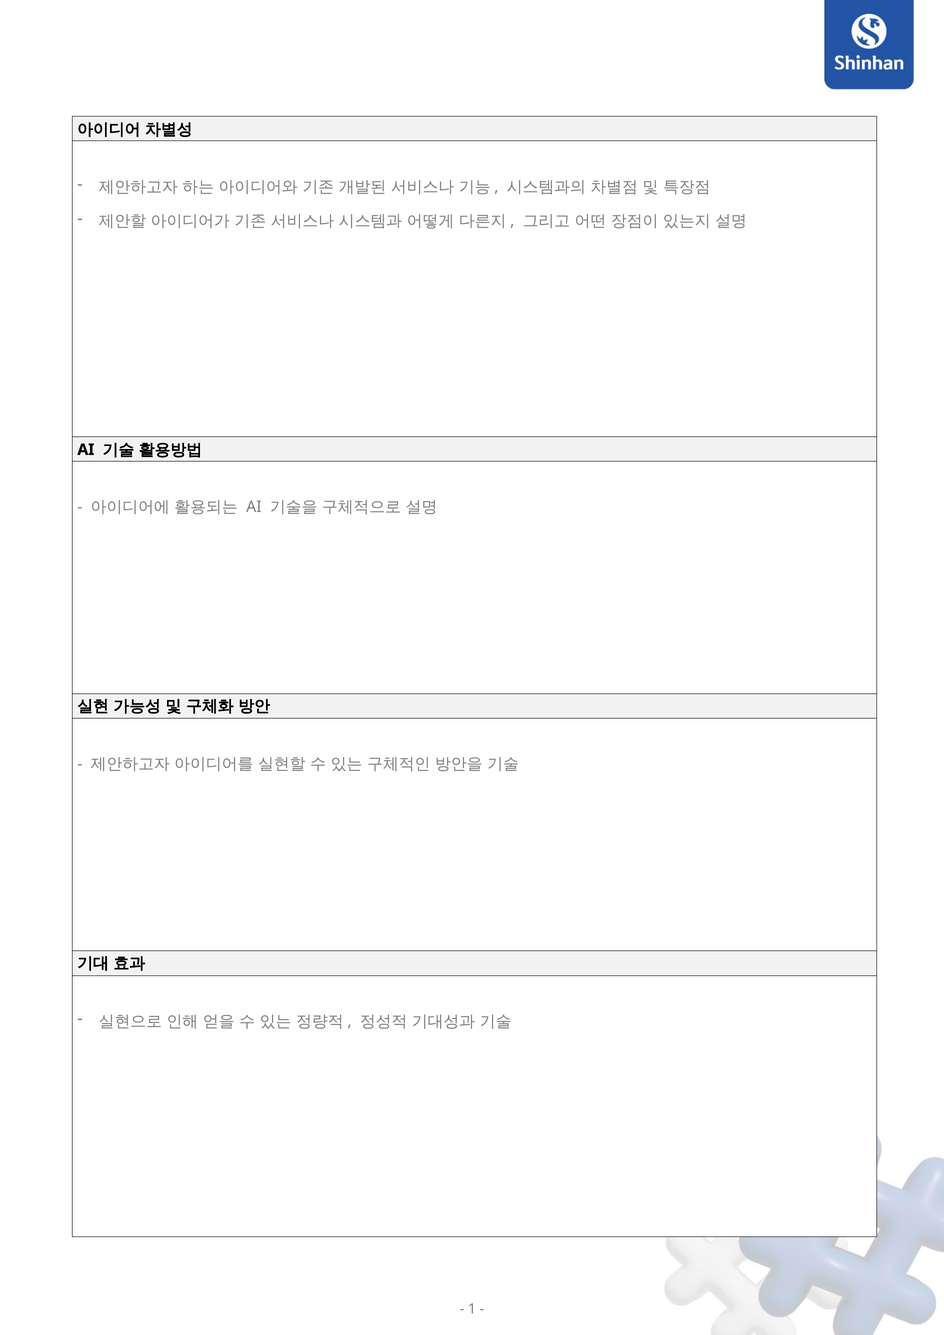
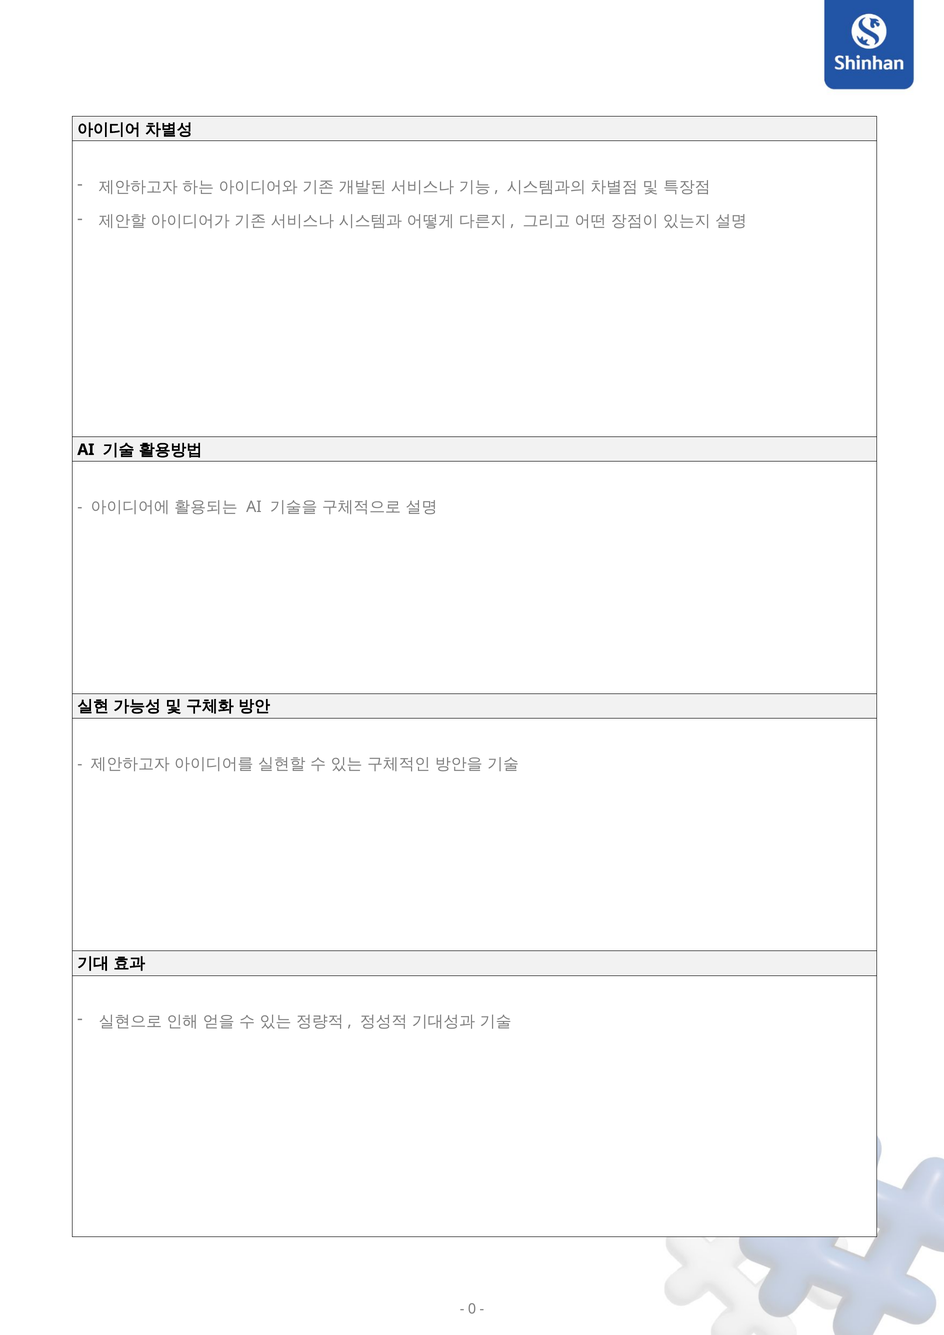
1: 1 -> 0 (472, 1309)
